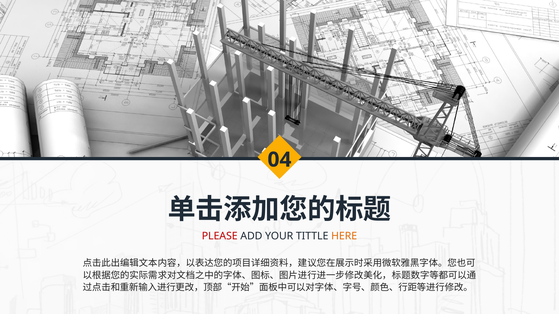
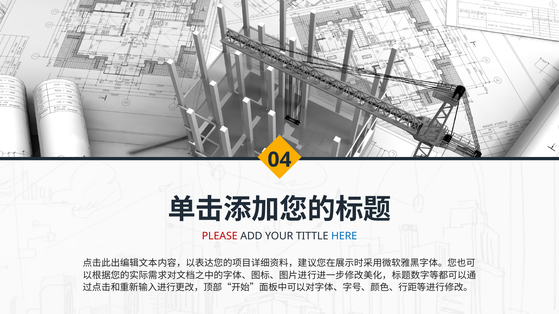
HERE colour: orange -> blue (344, 236)
